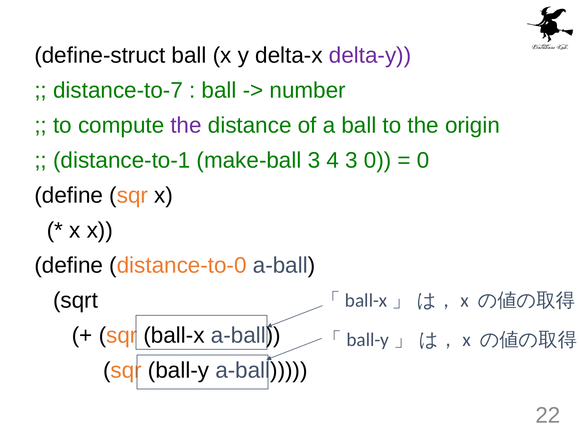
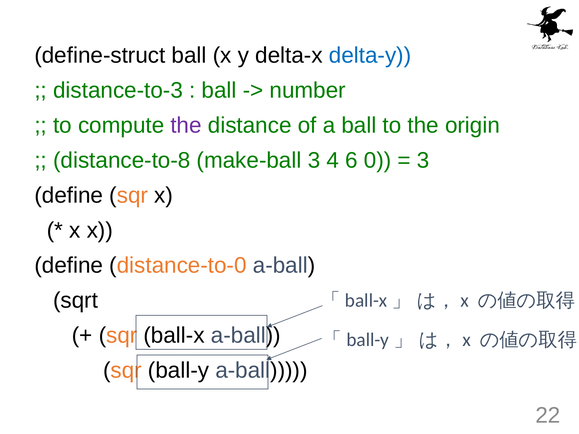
delta-y colour: purple -> blue (370, 55)
distance-to-7: distance-to-7 -> distance-to-3 (118, 90)
distance-to-1: distance-to-1 -> distance-to-8 (122, 160)
4 3: 3 -> 6 (351, 160)
0: 0 -> 3 (423, 160)
